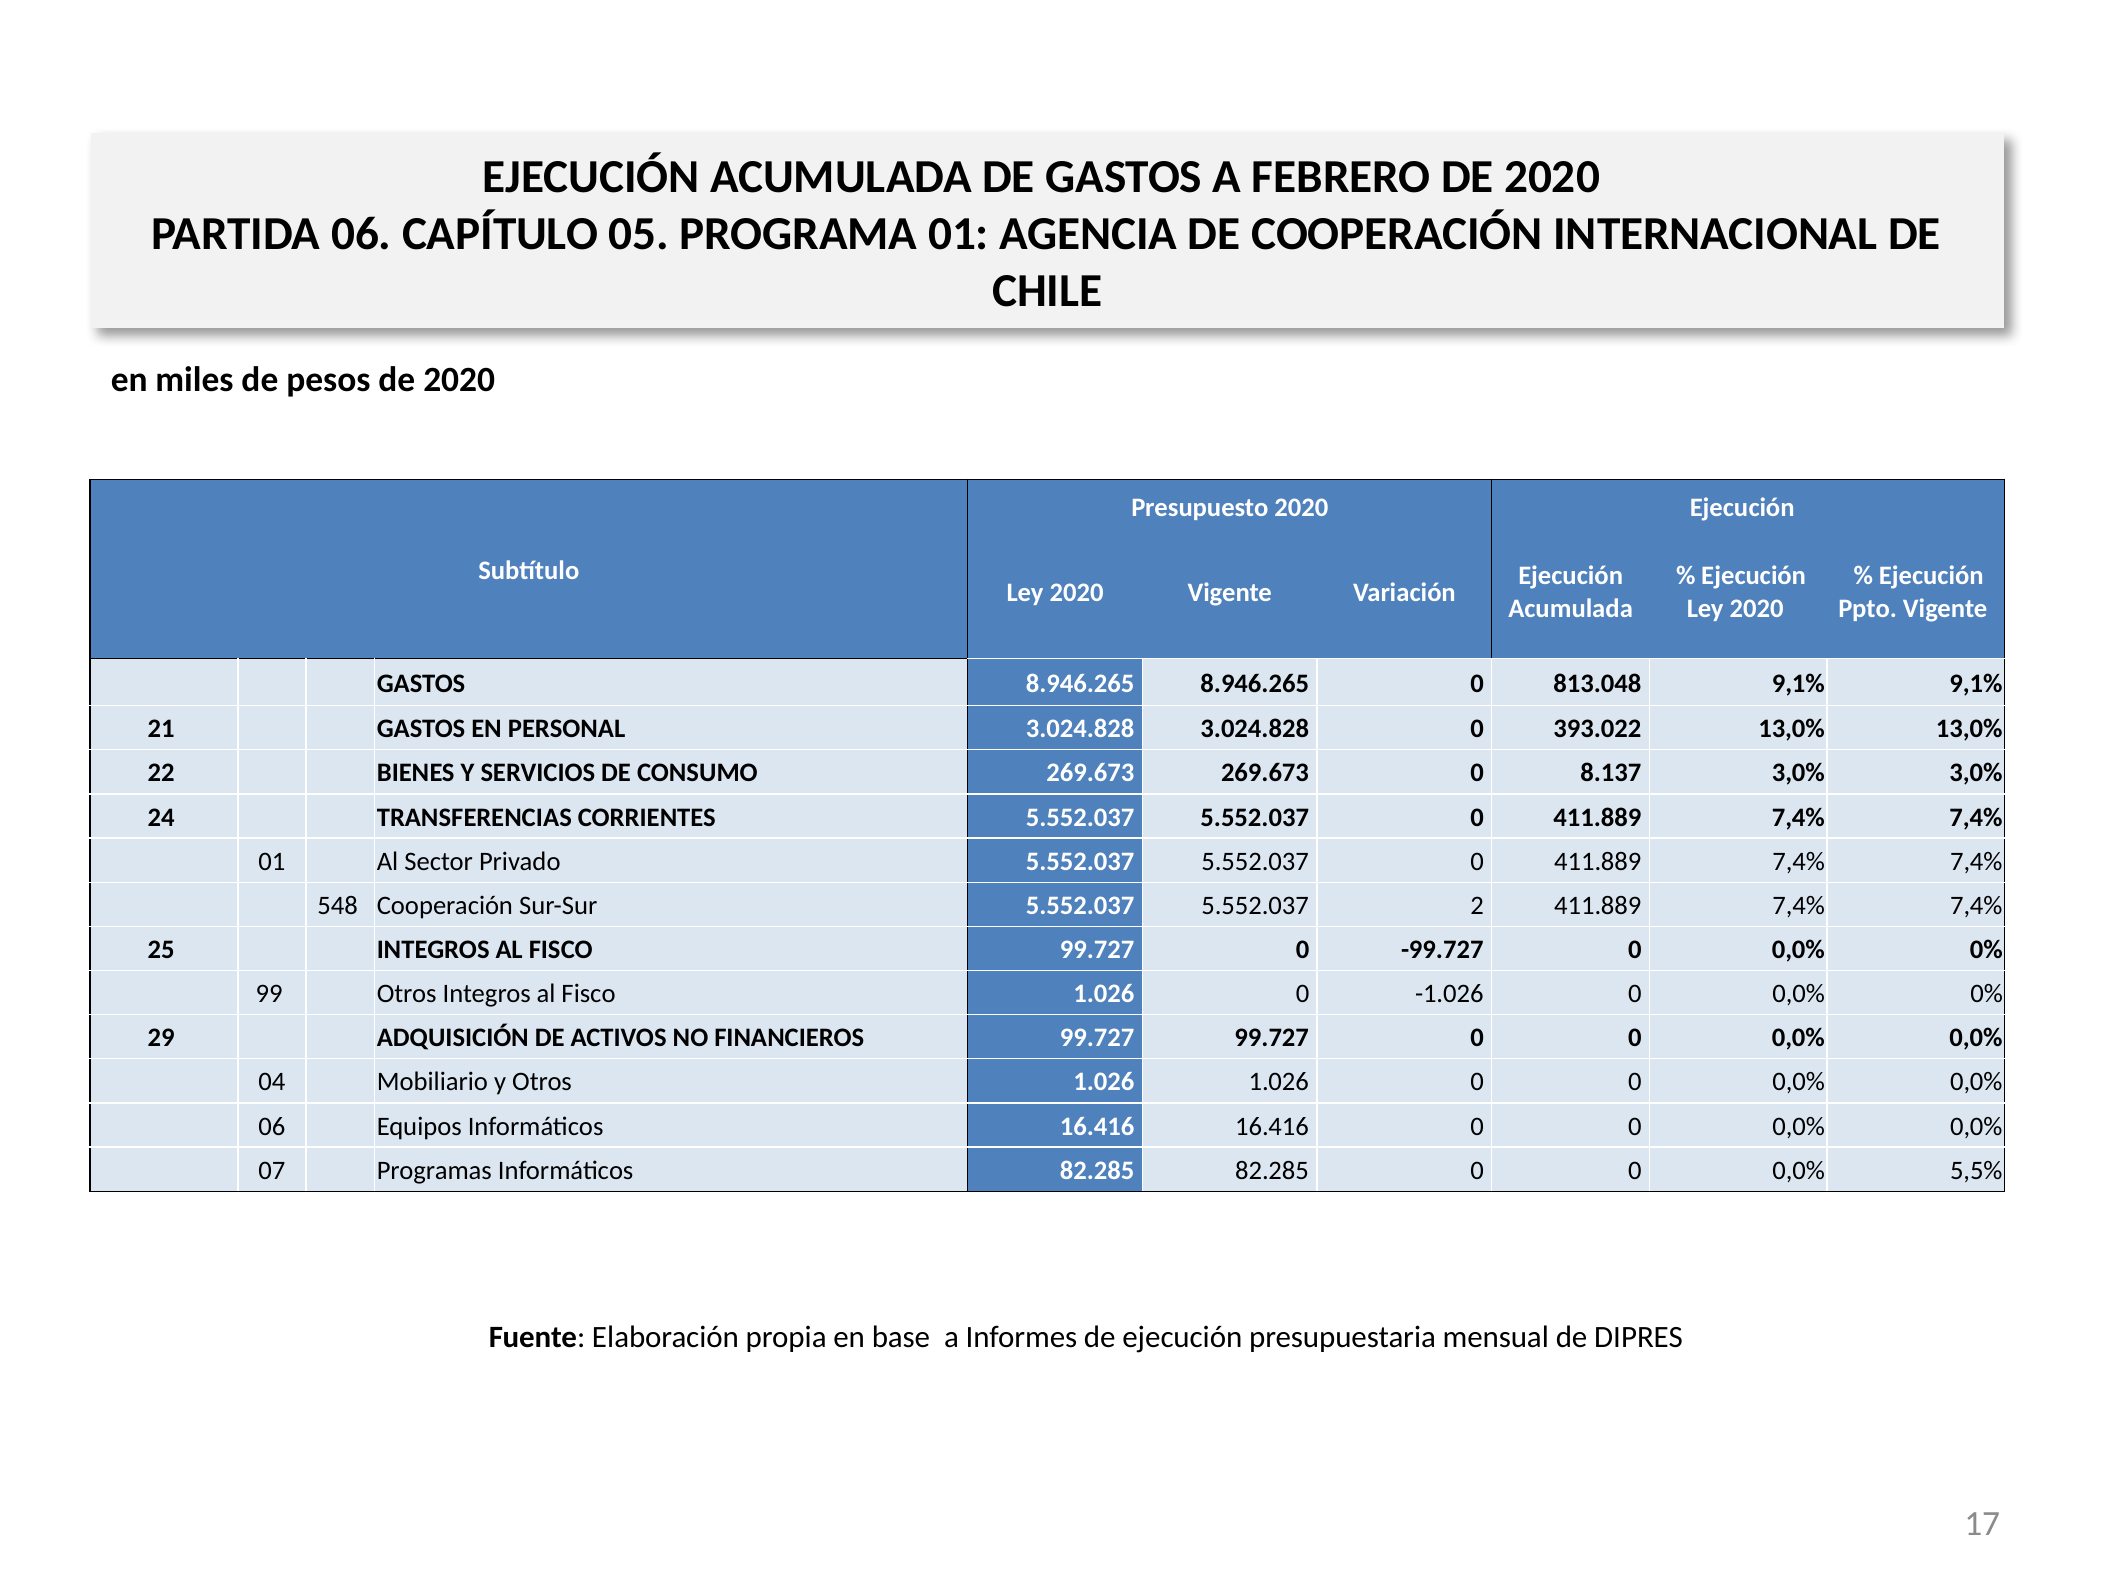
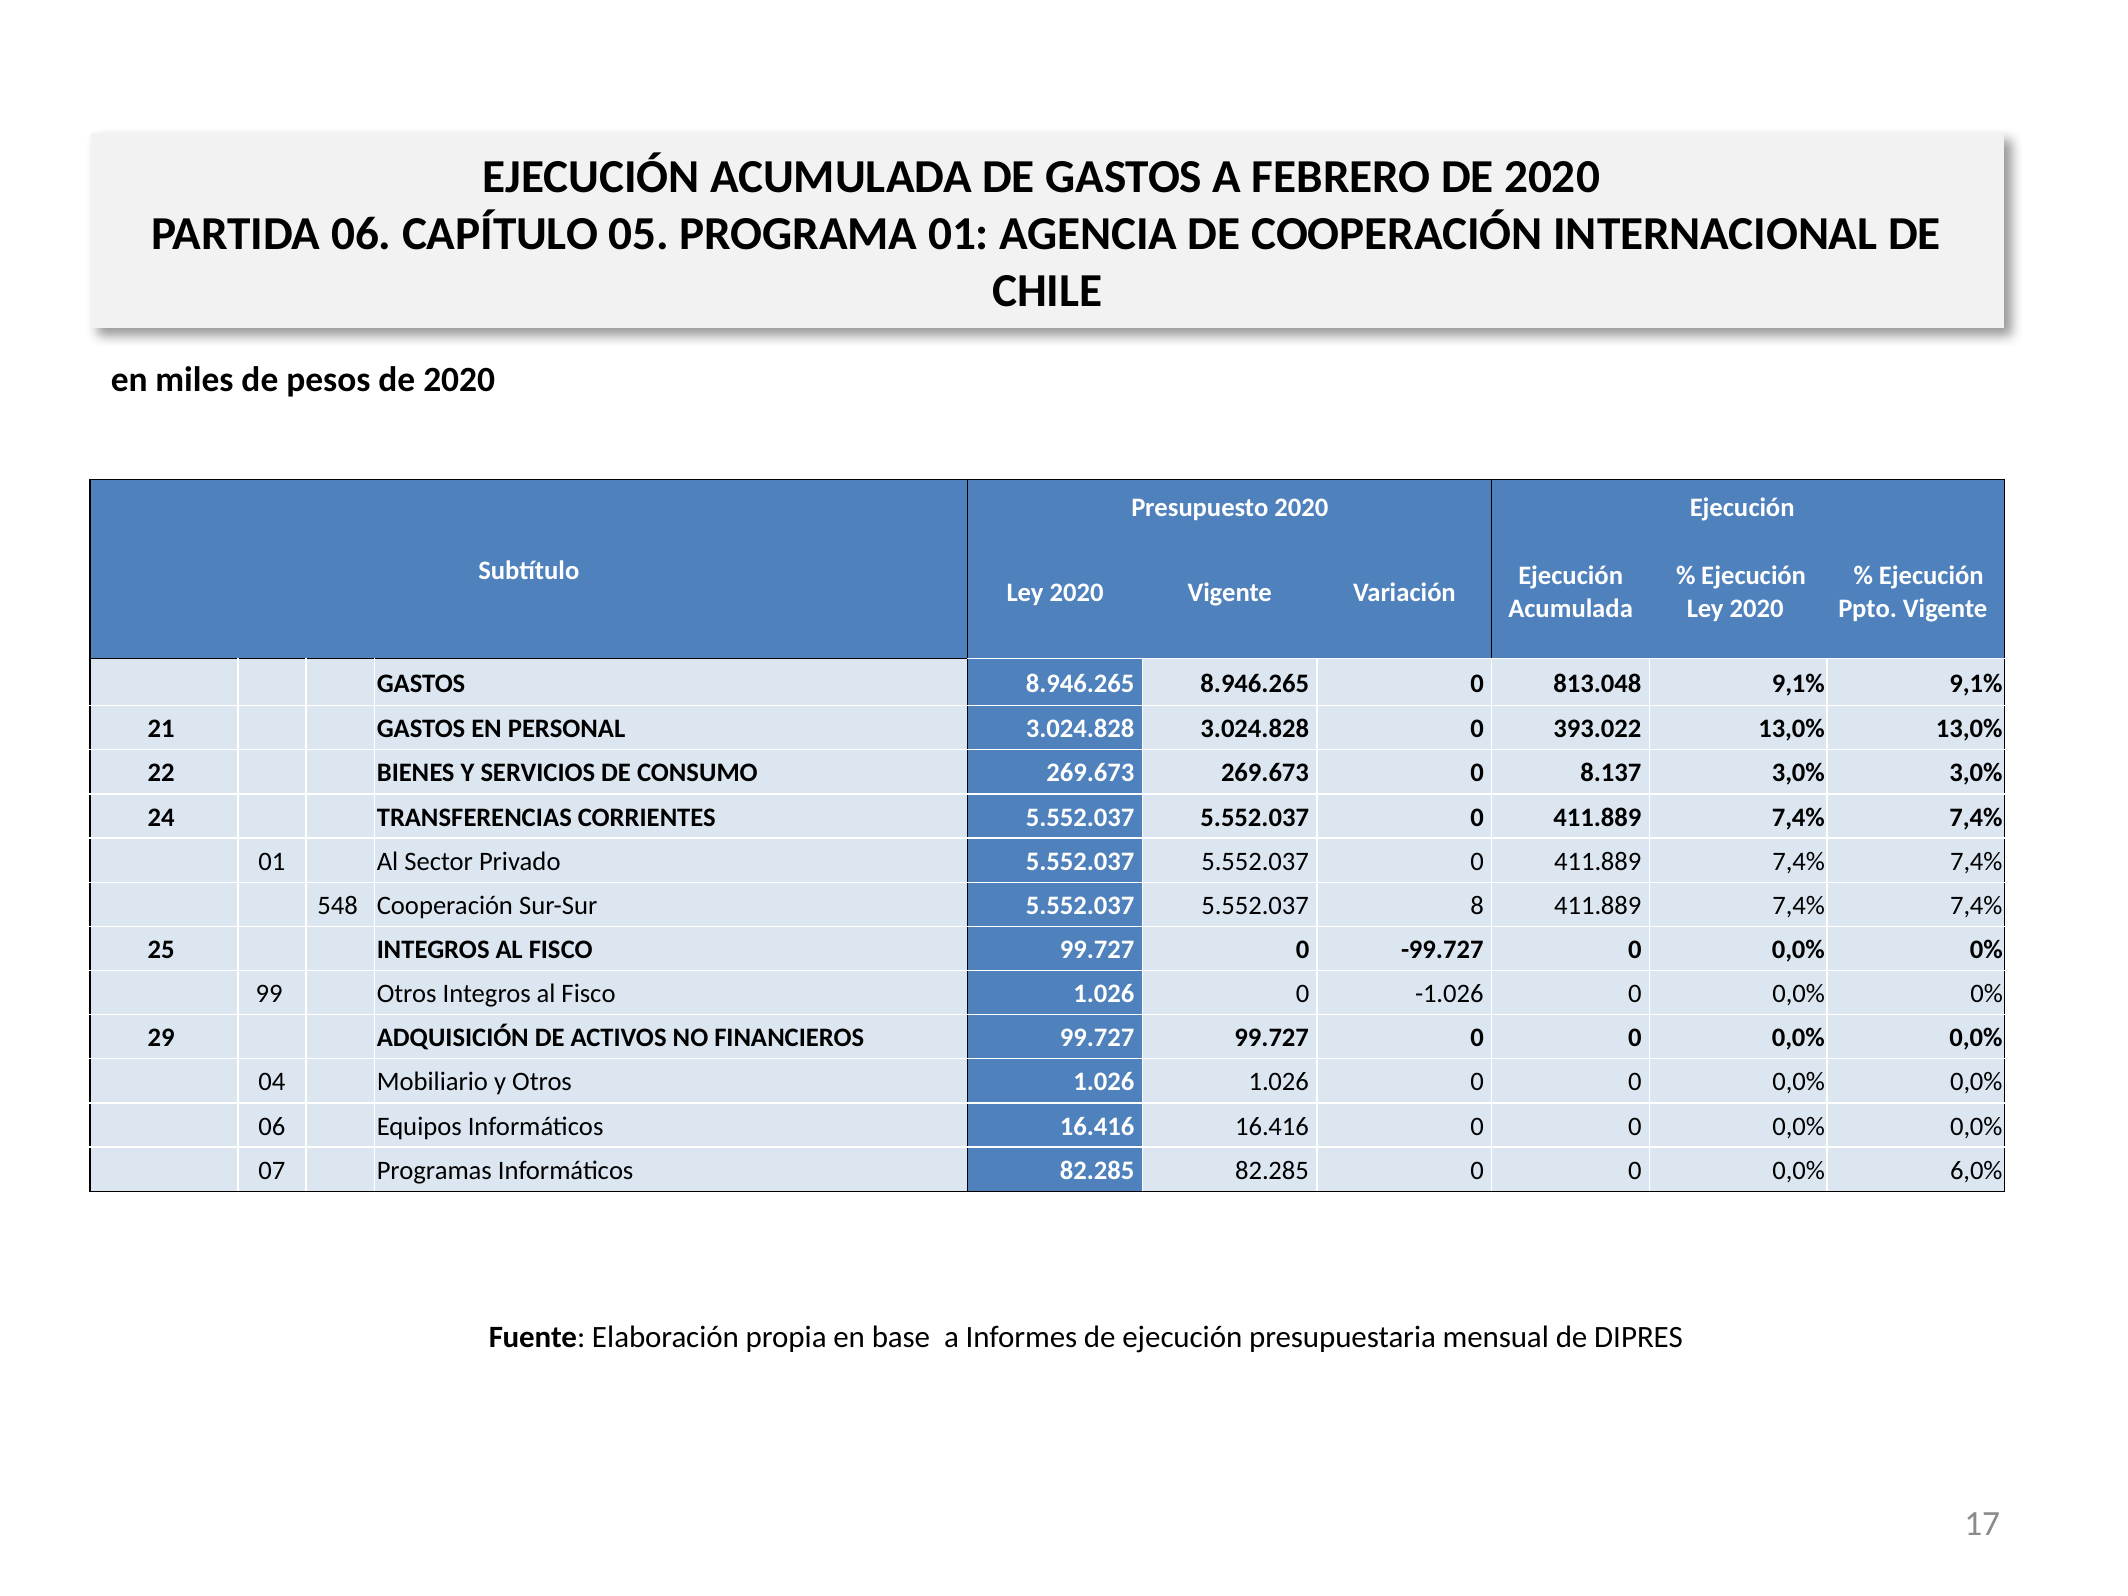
2: 2 -> 8 (1477, 906)
5,5%: 5,5% -> 6,0% (1976, 1170)
